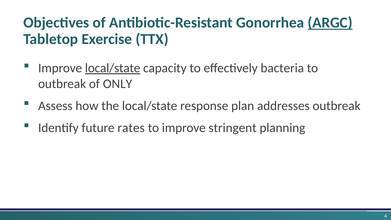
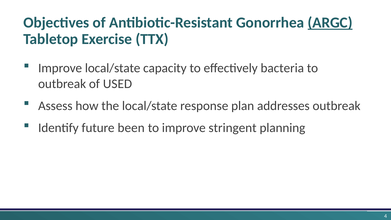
local/state underline: present -> none (113, 68)
ONLY: ONLY -> USED (118, 84)
rates: rates -> been (131, 128)
